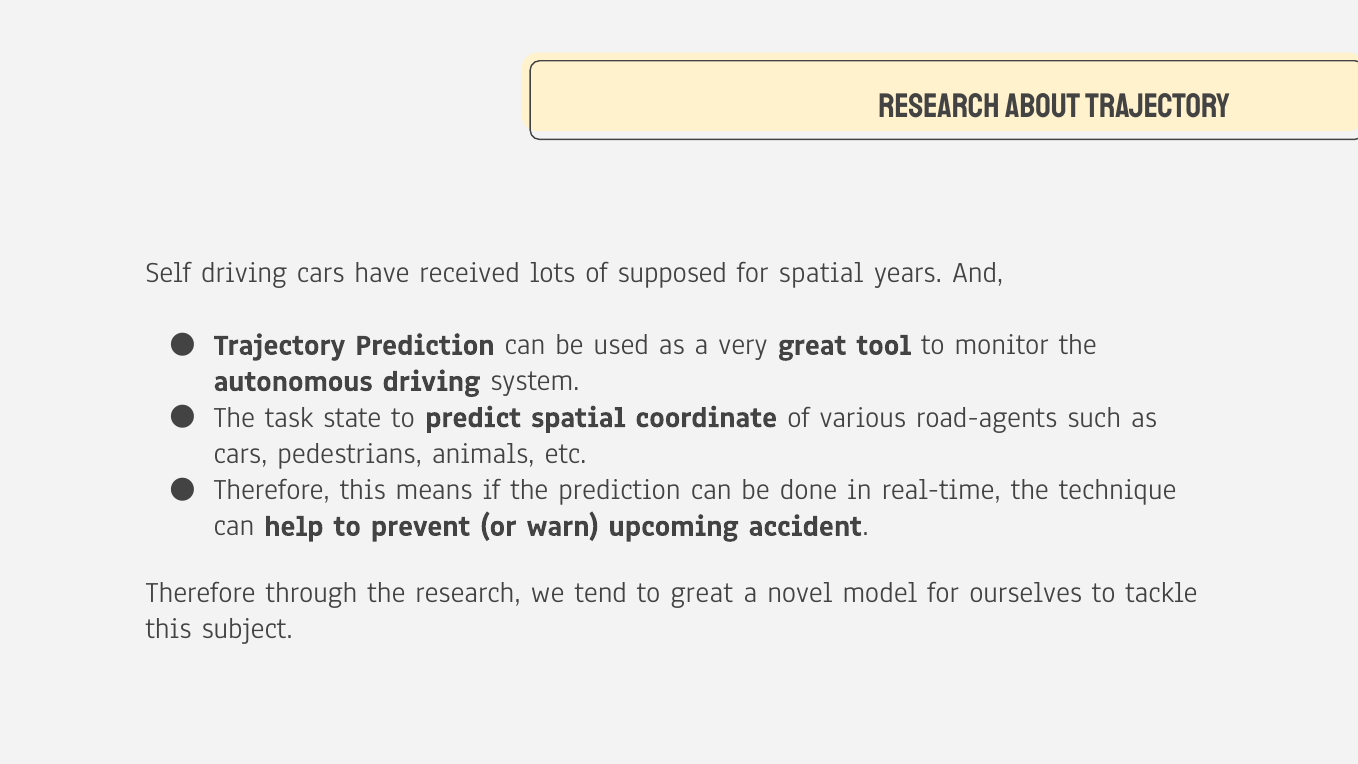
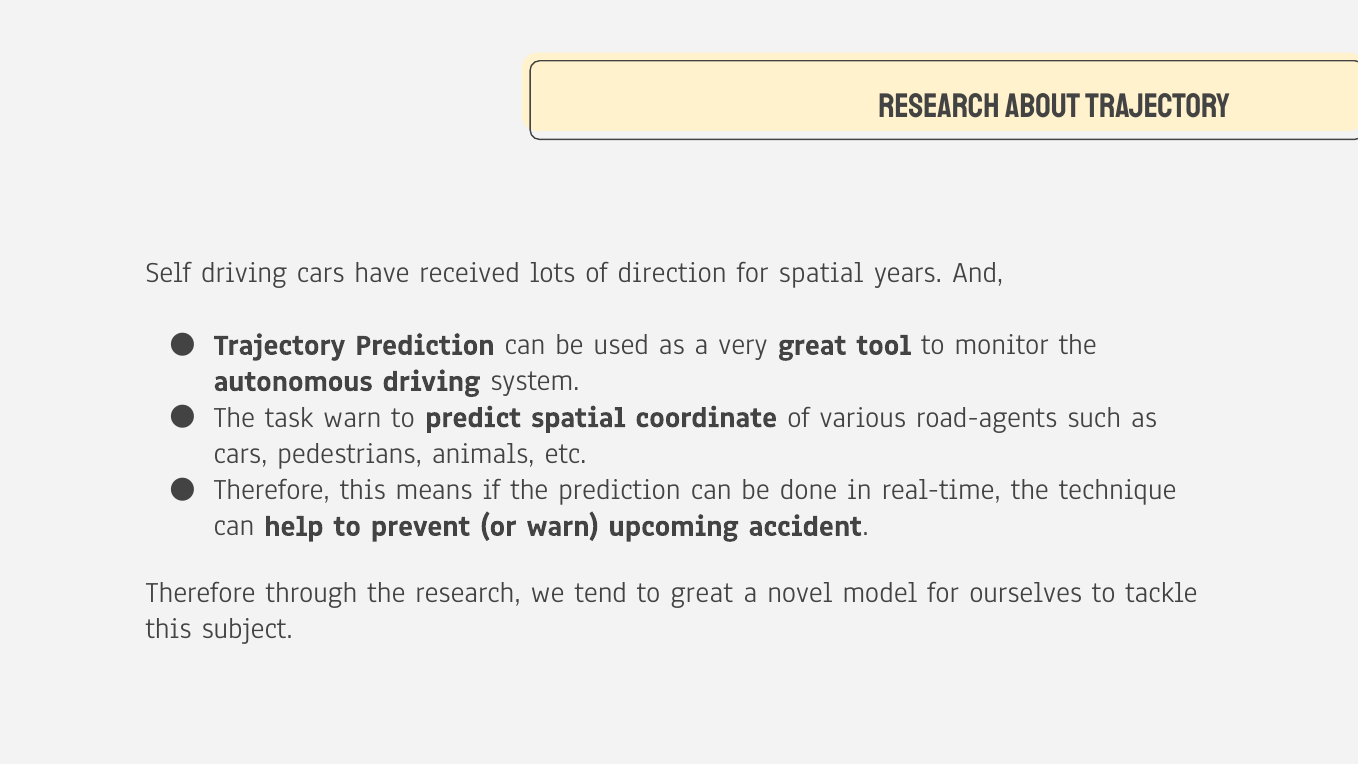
supposed: supposed -> direction (672, 272)
task state: state -> warn (352, 417)
